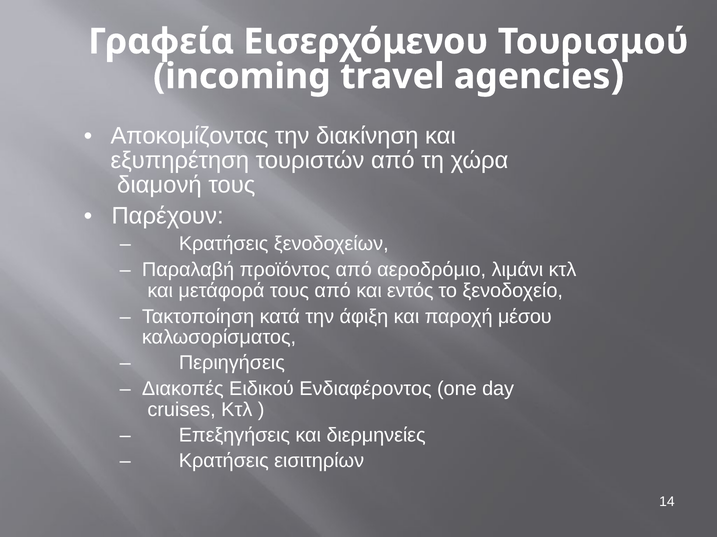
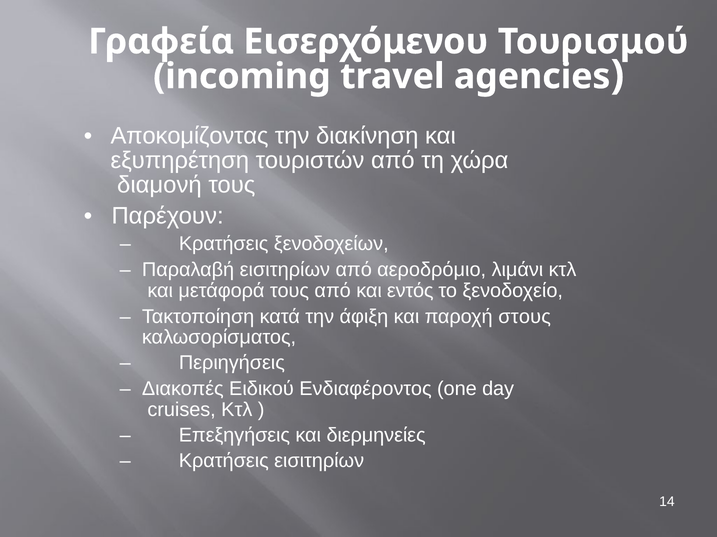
Παραλαβή προϊόντος: προϊόντος -> εισιτηρίων (285, 270)
μέσου: μέσου -> στους (525, 317)
